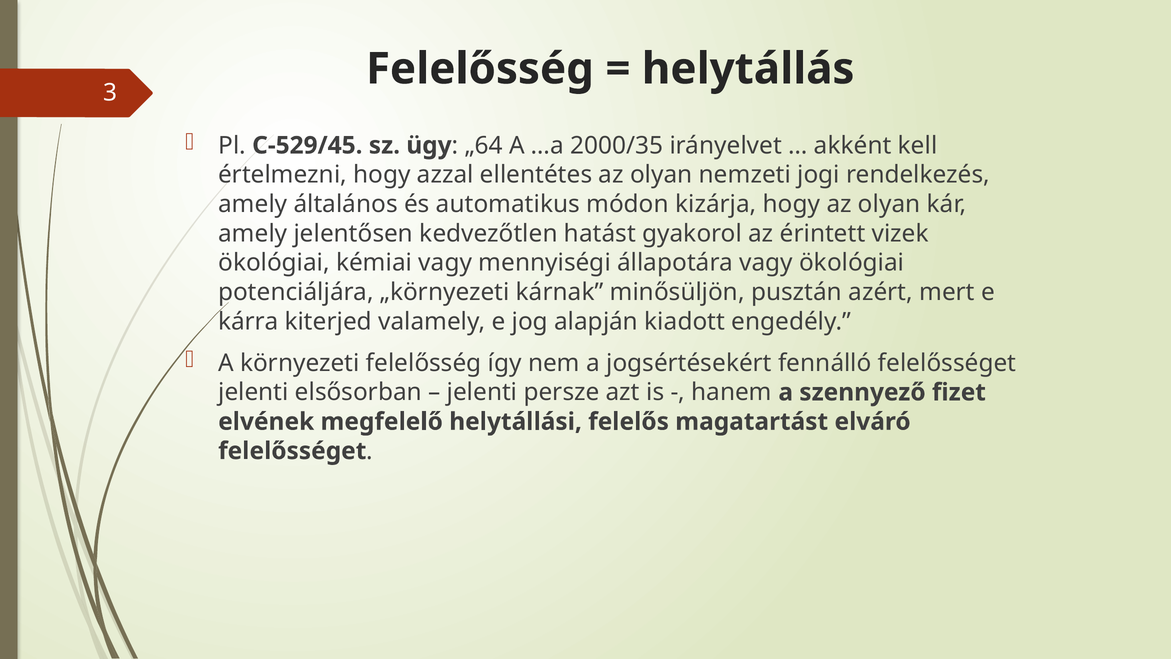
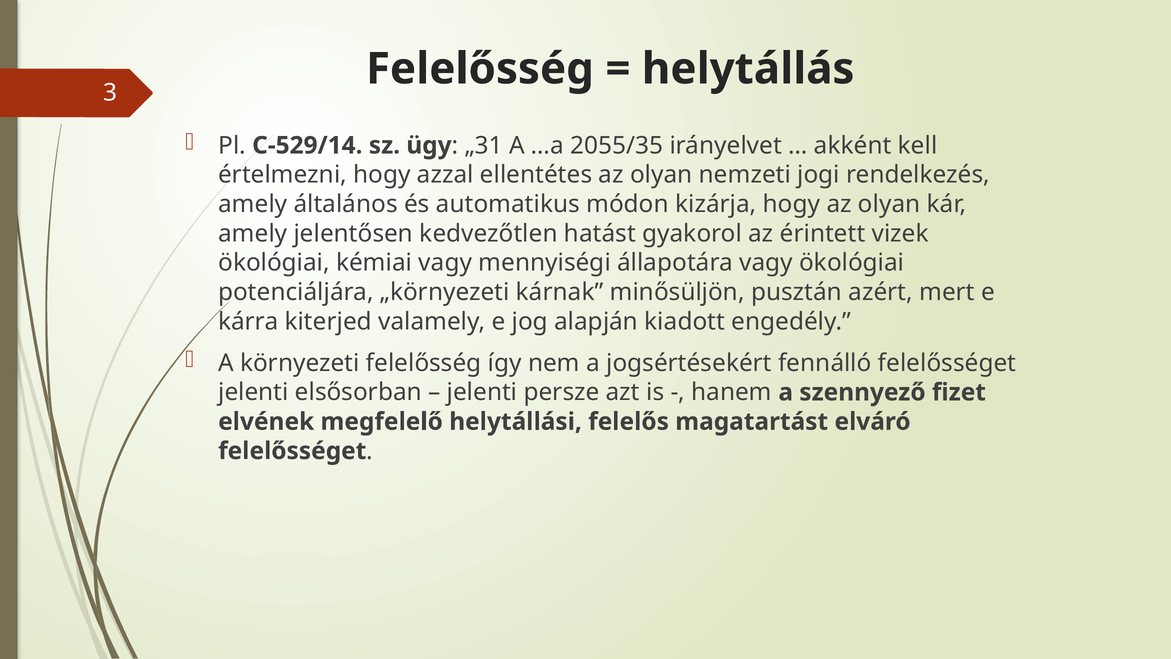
C‑529/45: C‑529/45 -> C‑529/14 (307, 145)
„64: „64 -> „31 (484, 145)
2000/35: 2000/35 -> 2055/35 (617, 145)
